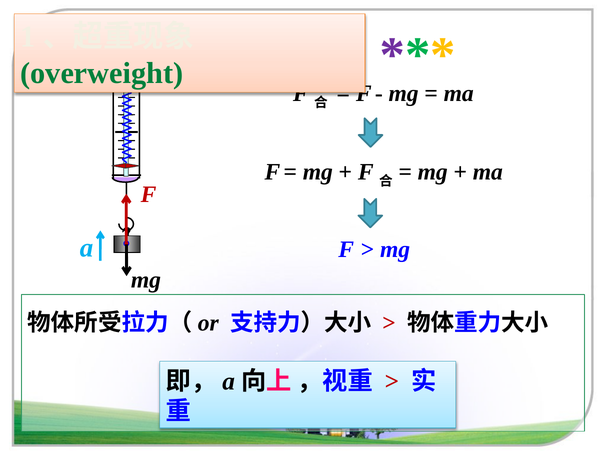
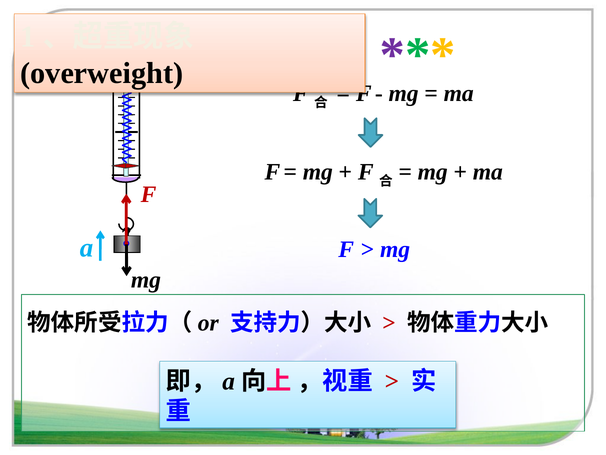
overweight colour: green -> black (102, 73)
